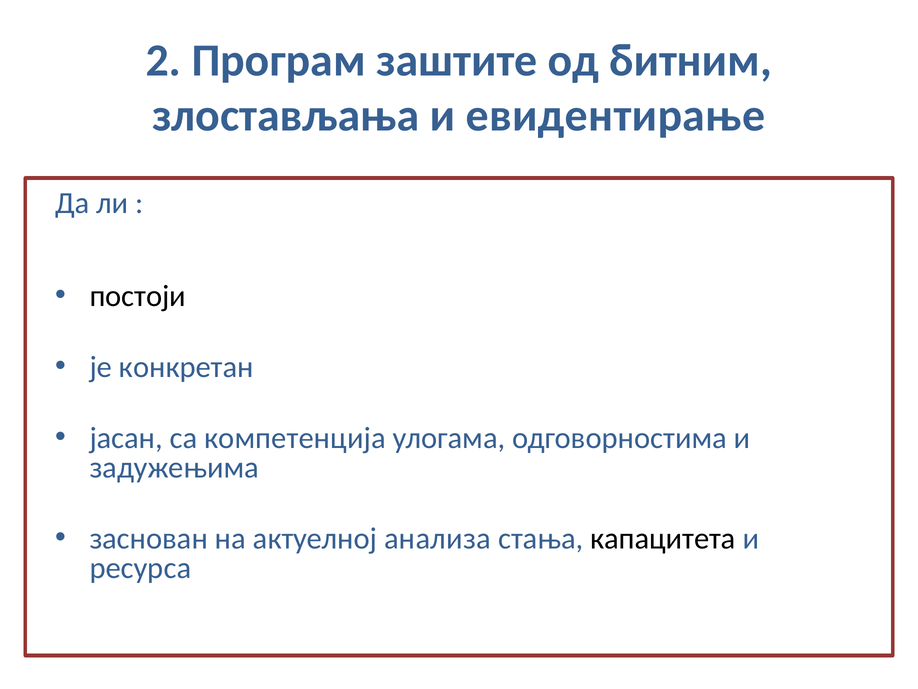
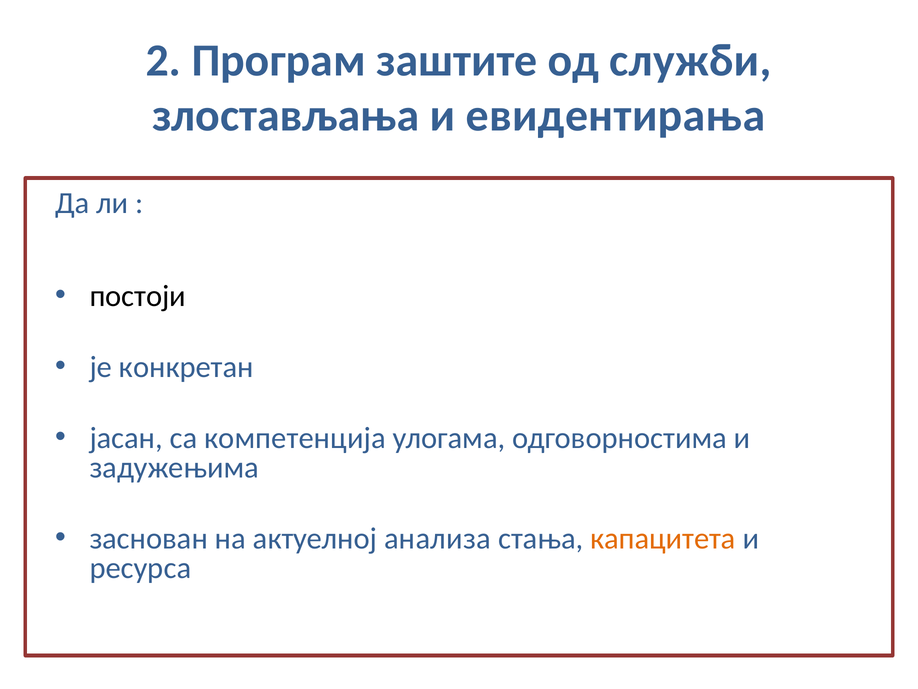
битним: битним -> служби (690, 61)
евидентирање: евидентирање -> евидентирања (615, 116)
капацитета colour: black -> orange (663, 538)
